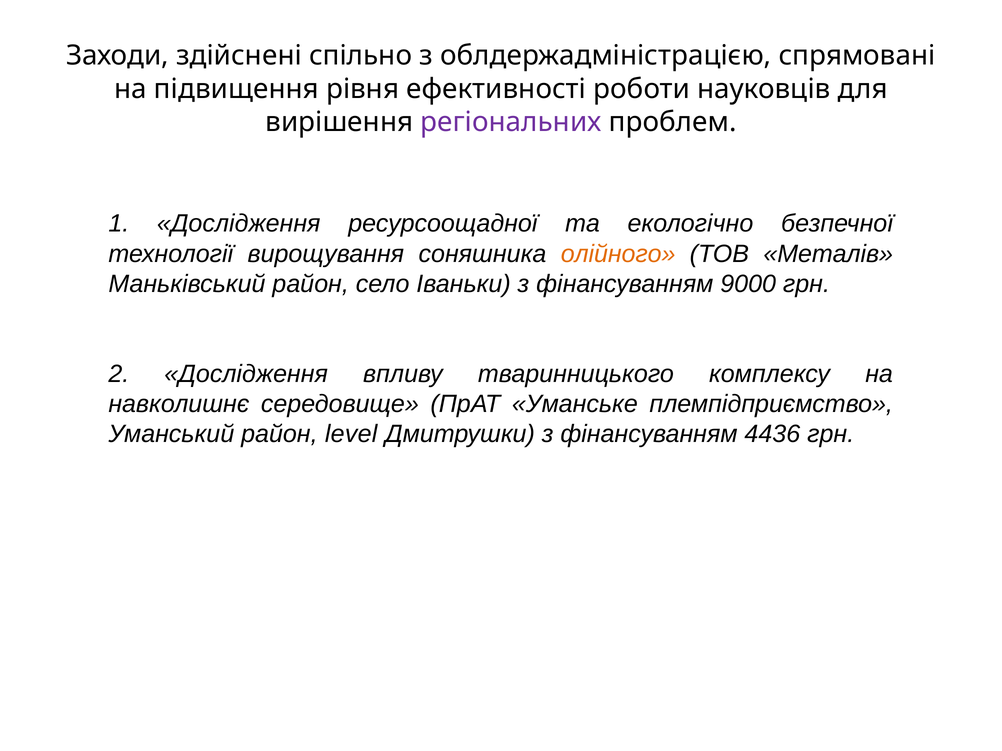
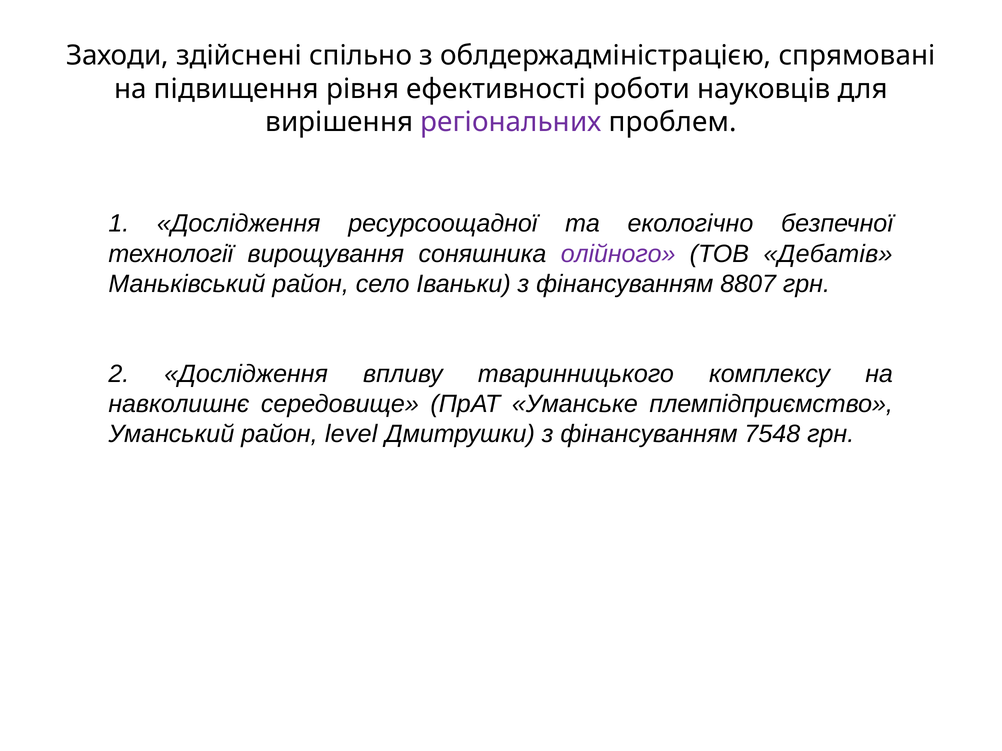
олійного colour: orange -> purple (618, 254)
Металів: Металів -> Дебатів (828, 254)
9000: 9000 -> 8807 (748, 284)
4436: 4436 -> 7548 (772, 434)
